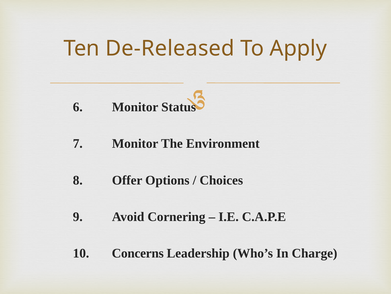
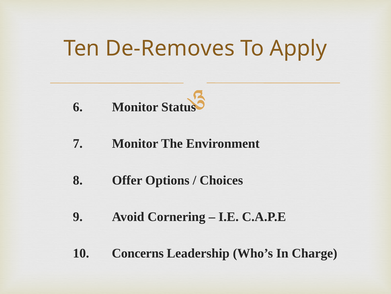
De-Released: De-Released -> De-Removes (170, 48)
